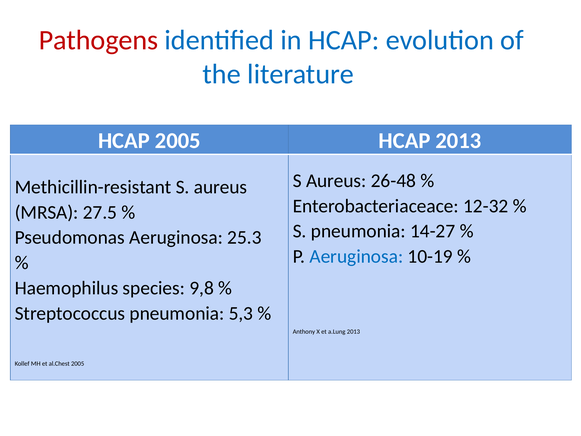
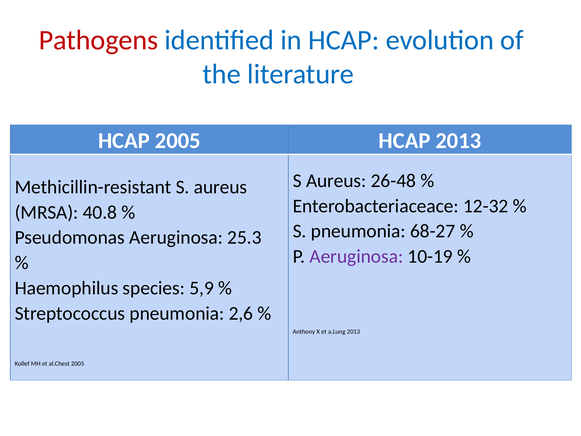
27.5: 27.5 -> 40.8 (100, 212)
14-27: 14-27 -> 68-27 (433, 231)
Aeruginosa colour: blue -> purple (356, 256)
9,8: 9,8 -> 5,9 (202, 288)
5,3: 5,3 -> 2,6 (241, 313)
